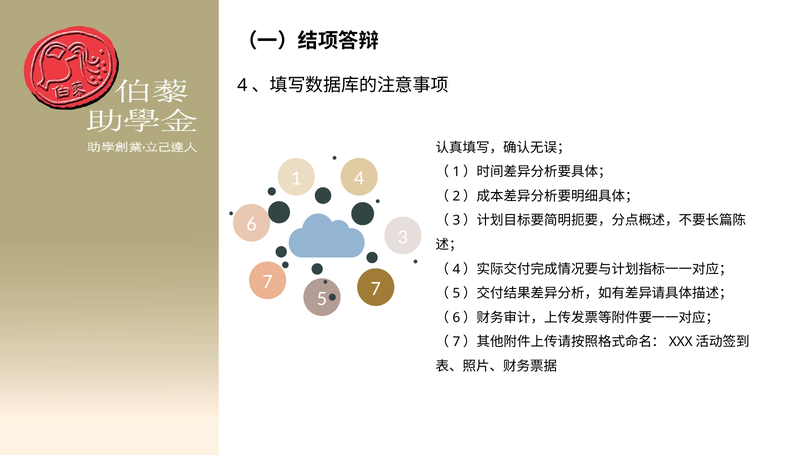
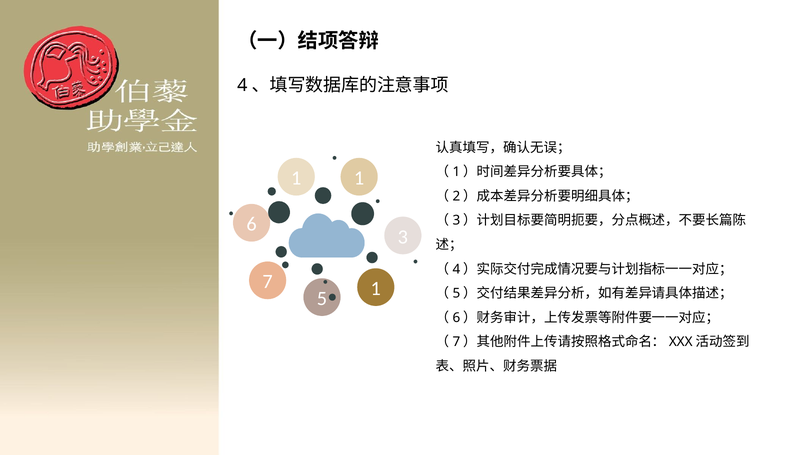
1 4: 4 -> 1 (359, 178)
5 7: 7 -> 1 (376, 289)
